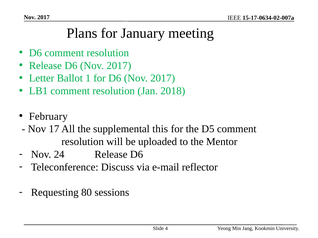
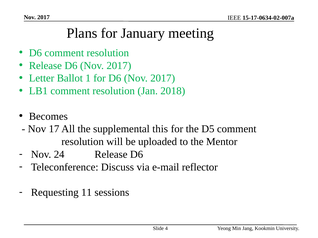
February: February -> Becomes (48, 117)
80: 80 -> 11 (87, 193)
